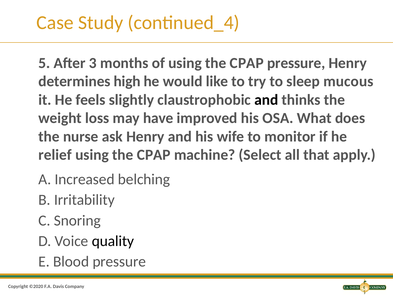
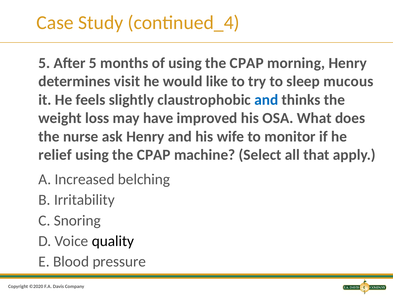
After 3: 3 -> 5 (93, 63)
P pressure: pressure -> morning (296, 63)
high: high -> visit (127, 81)
and colour: black -> blue (266, 100)
